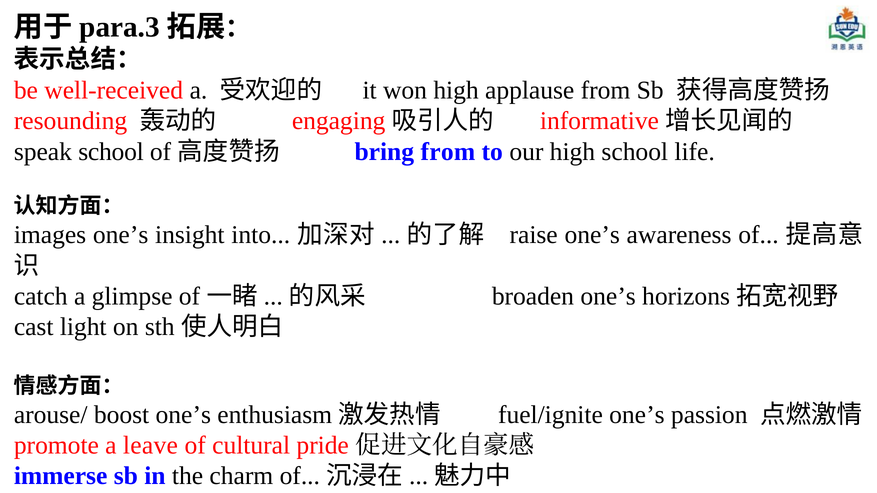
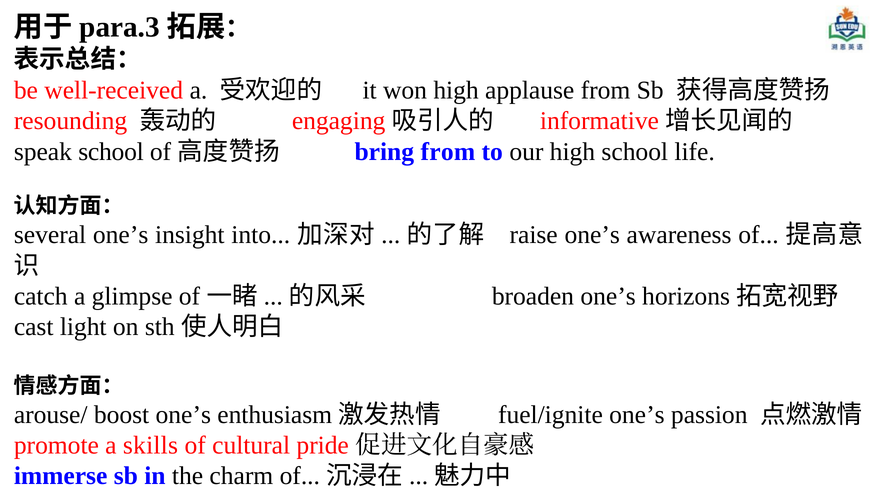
images: images -> several (50, 235)
leave: leave -> skills (150, 446)
